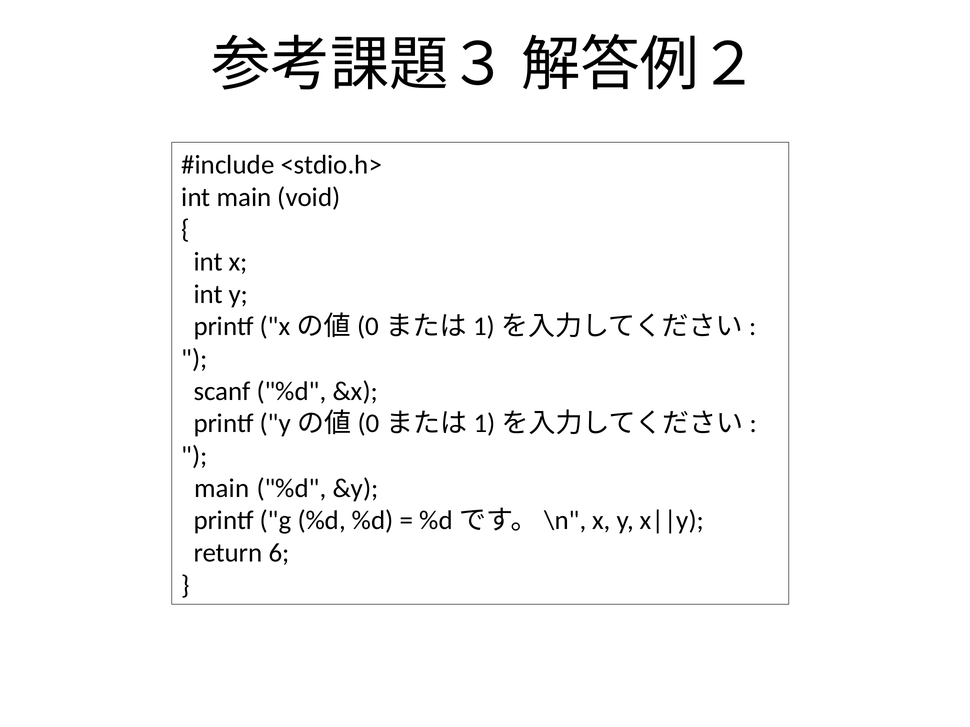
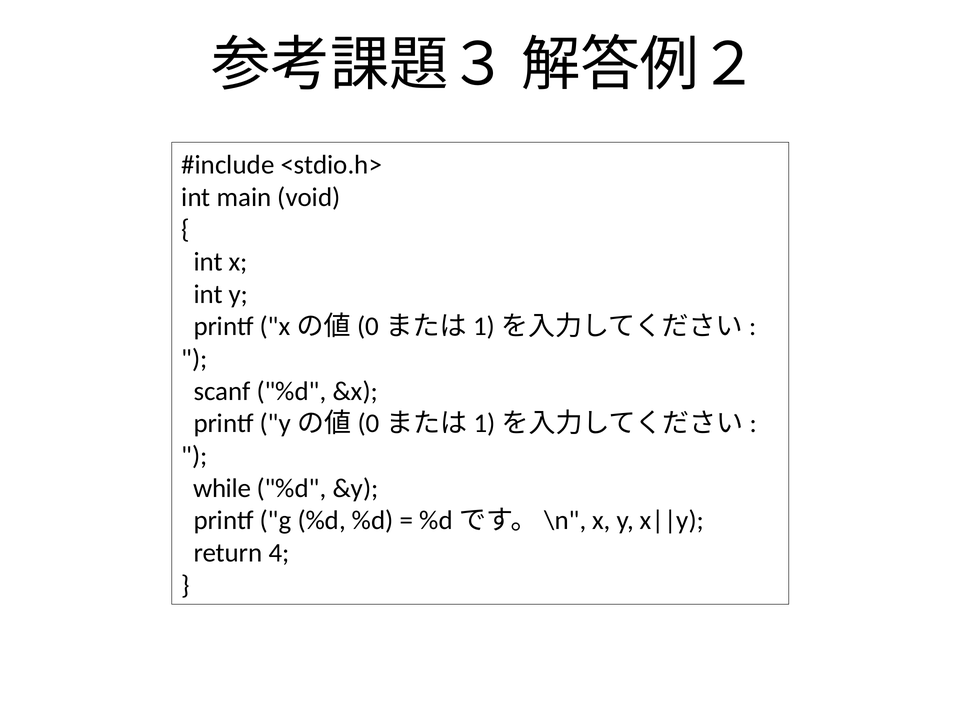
main: main -> while (222, 488)
6: 6 -> 4 (279, 553)
